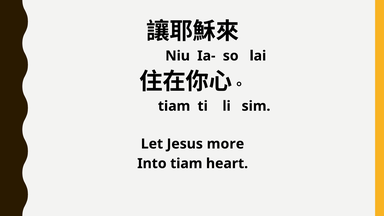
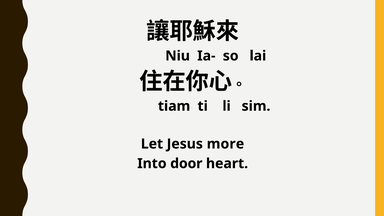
Into tiam: tiam -> door (186, 164)
